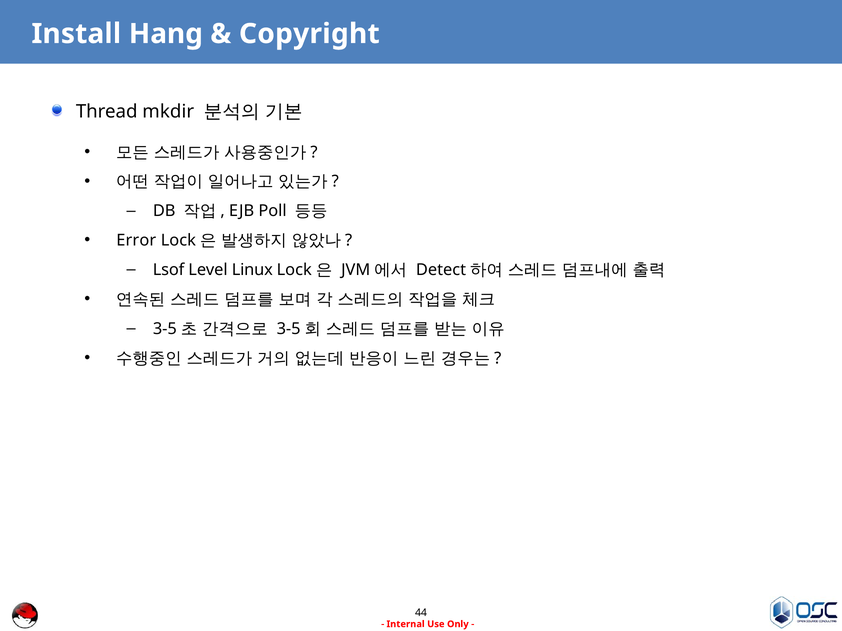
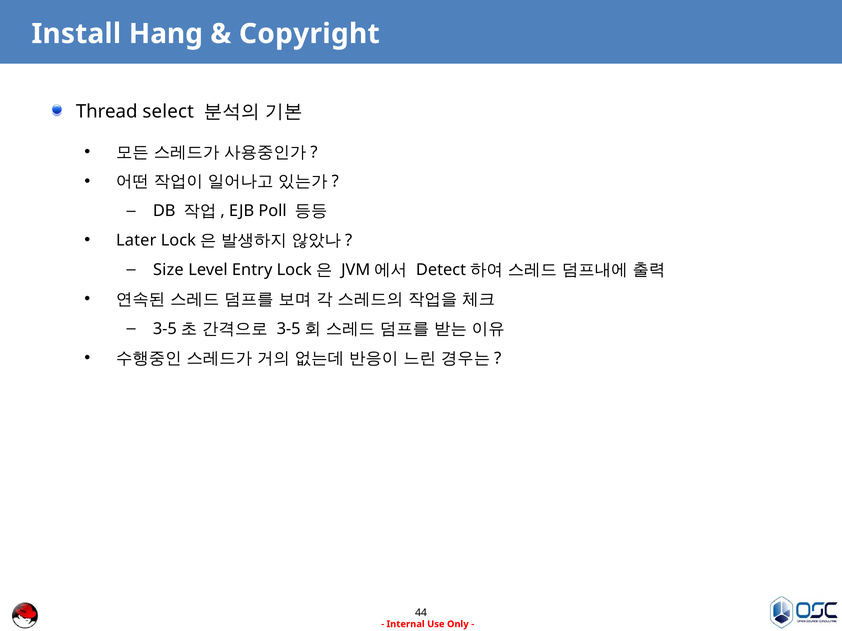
mkdir: mkdir -> select (168, 112)
Error: Error -> Later (136, 241)
Lsof: Lsof -> Size (168, 270)
Linux: Linux -> Entry (252, 270)
